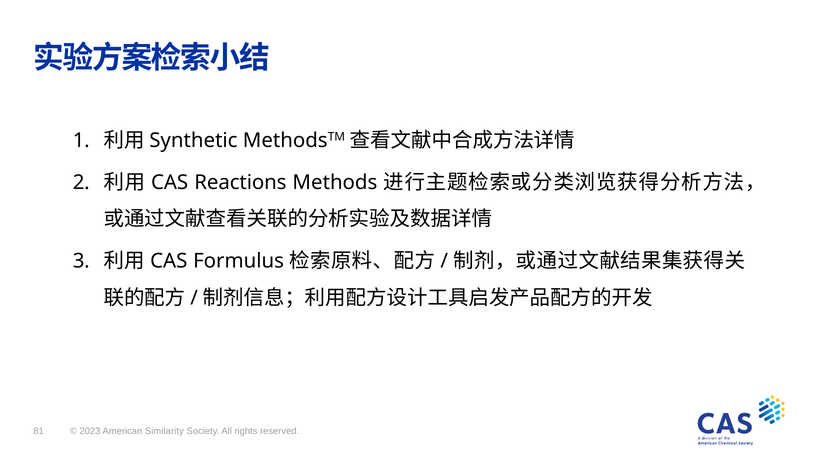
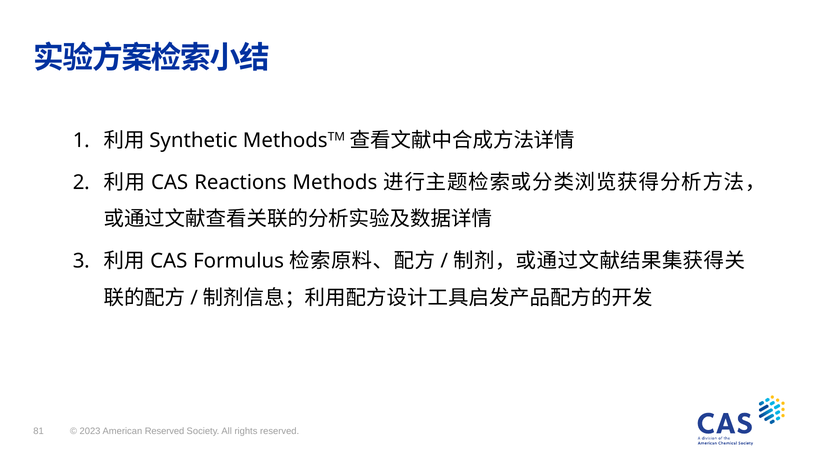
American Similarity: Similarity -> Reserved (164, 431)
